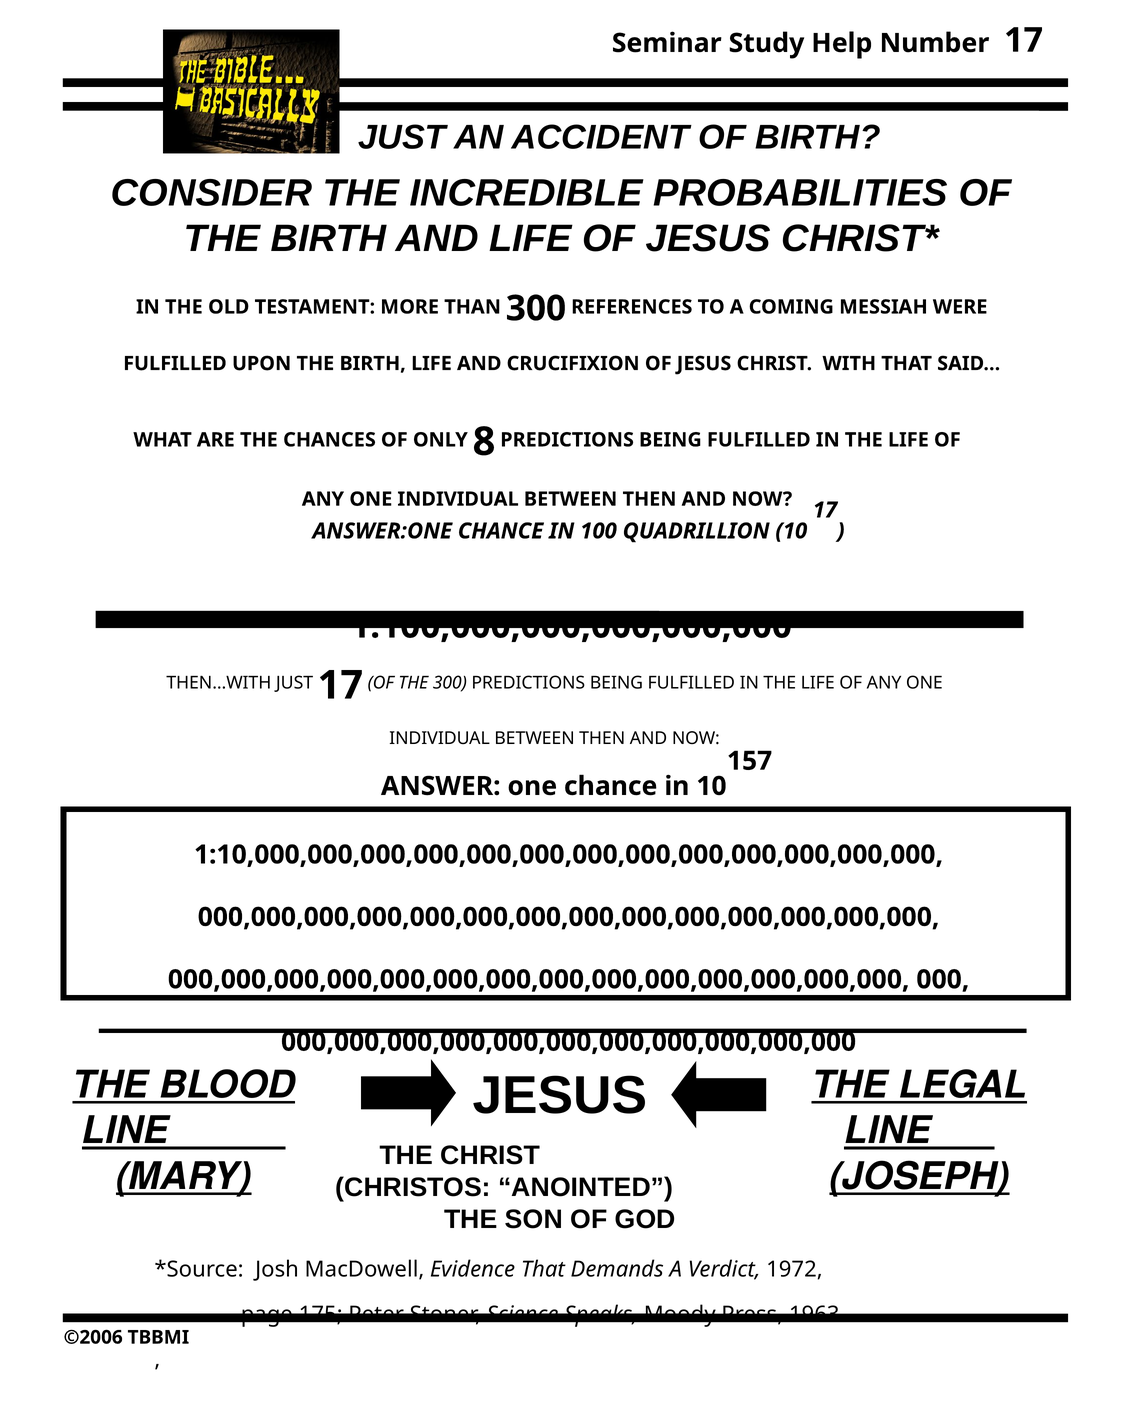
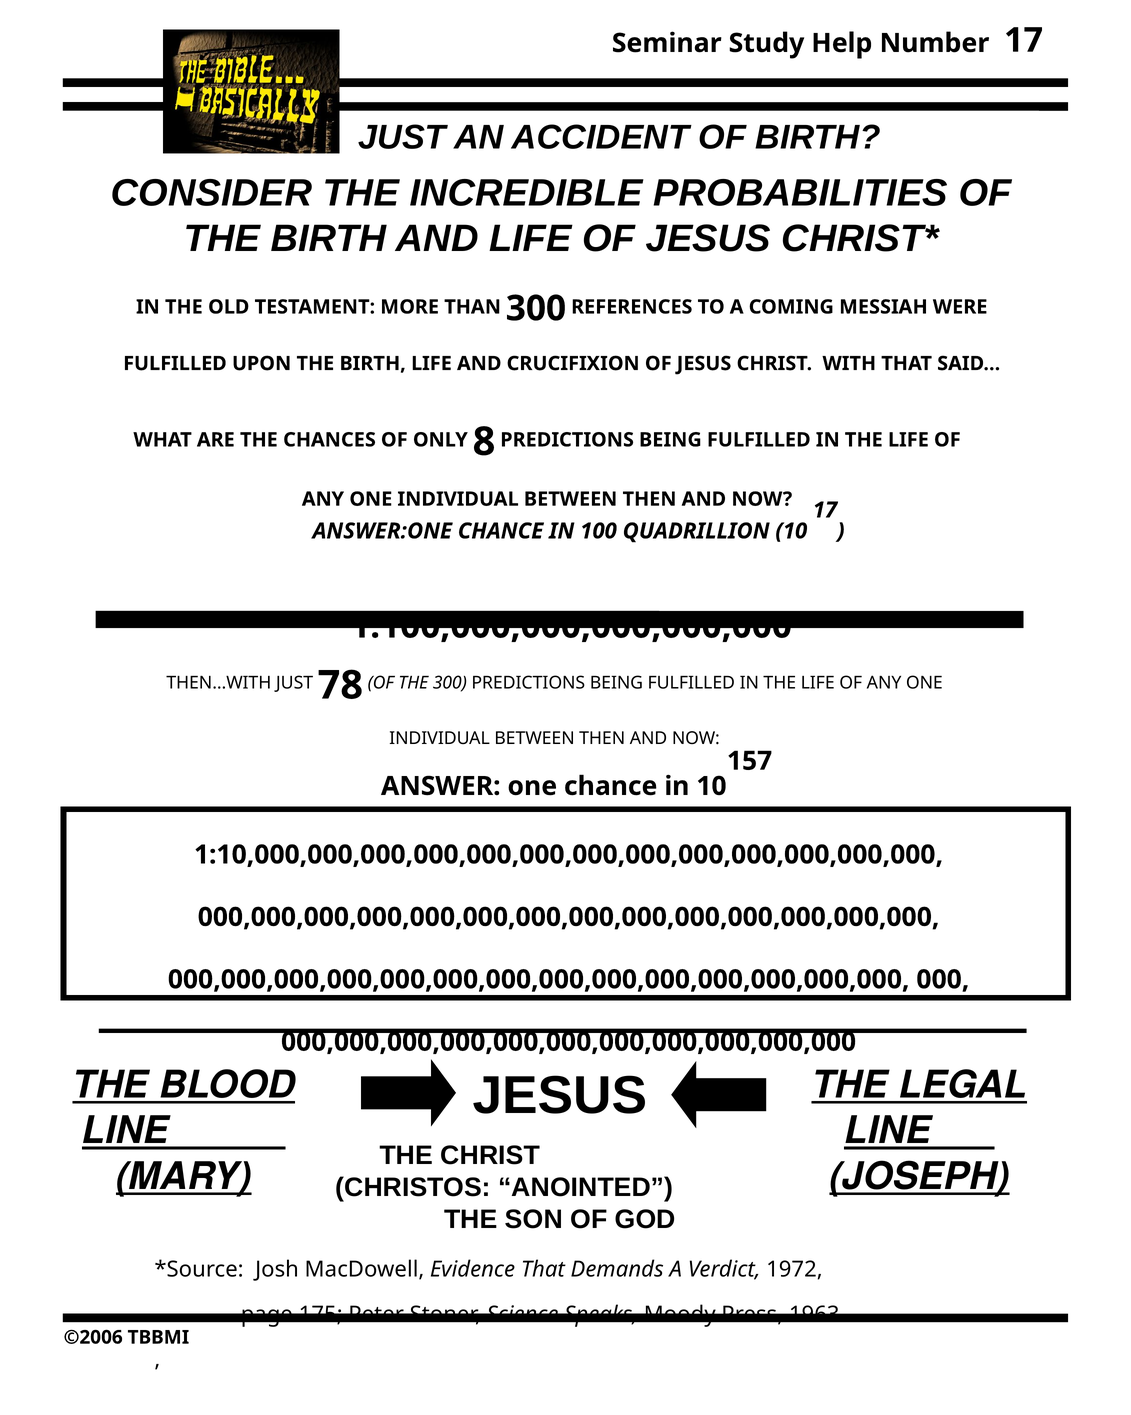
JUST 17: 17 -> 78 (340, 685)
